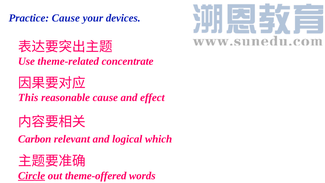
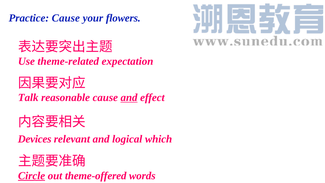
devices: devices -> flowers (123, 18)
concentrate: concentrate -> expectation (127, 61)
This: This -> Talk (28, 97)
and underline: none -> present (129, 97)
Carbon: Carbon -> Devices (35, 139)
